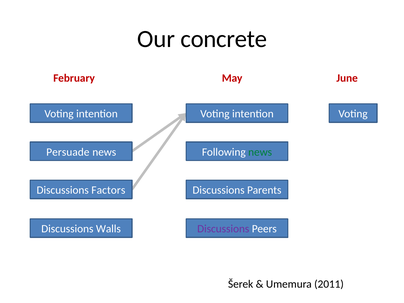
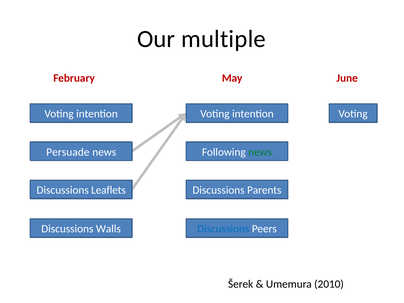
concrete: concrete -> multiple (224, 39)
Factors: Factors -> Leaflets (108, 190)
Discussions colour: purple -> blue (223, 229)
2011: 2011 -> 2010 (329, 284)
